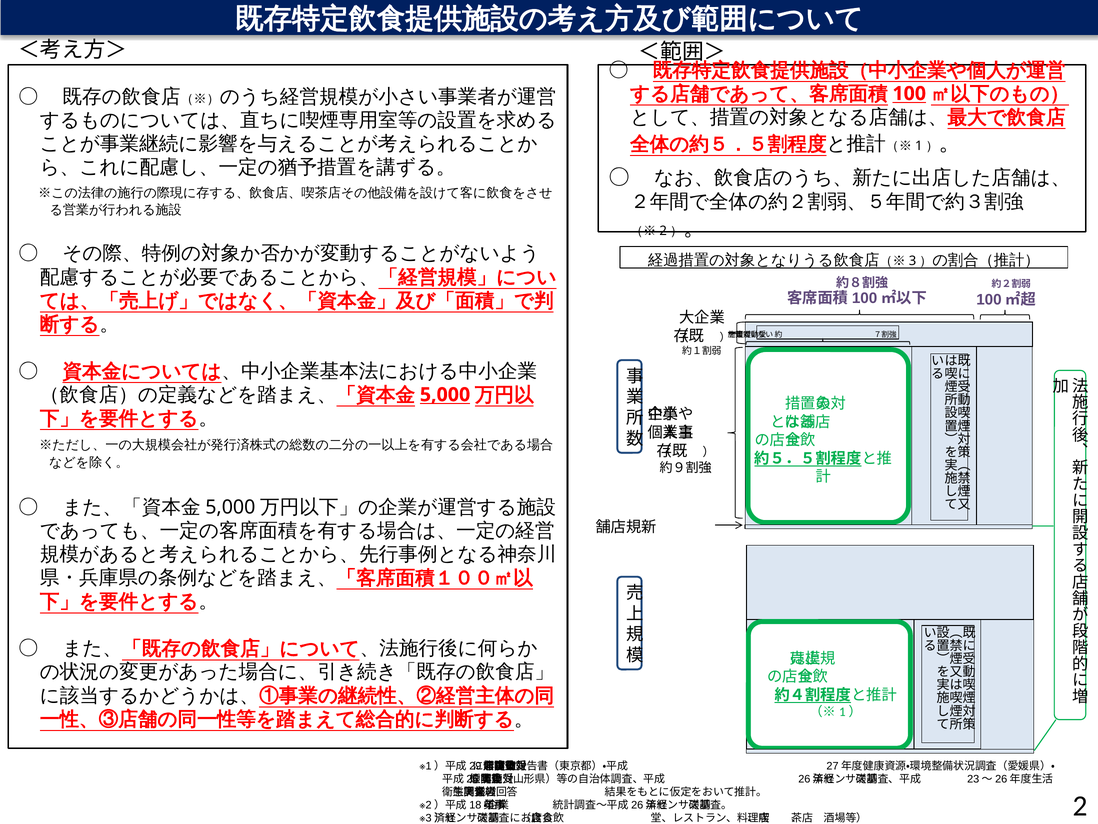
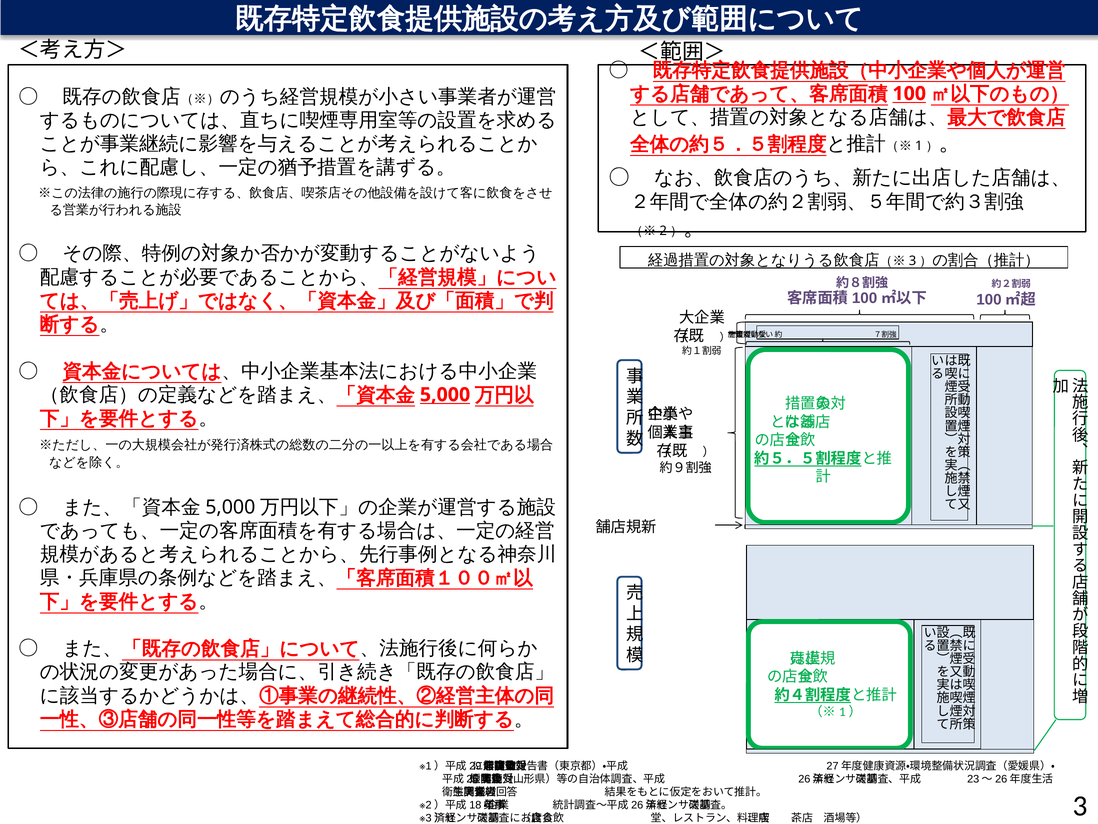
2: 2 -> 3 (1080, 805)
